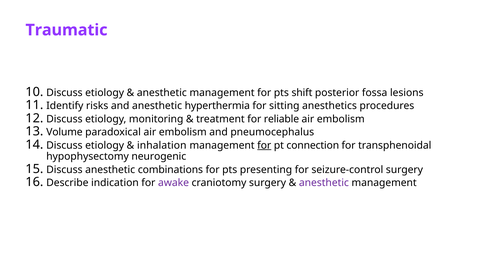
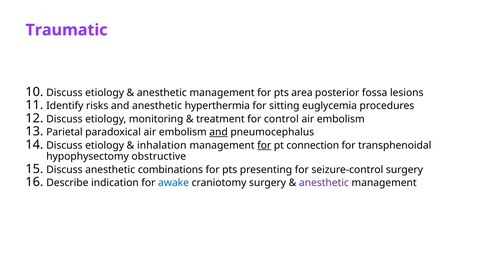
shift: shift -> area (302, 93)
anesthetics: anesthetics -> euglycemia (330, 106)
reliable: reliable -> control (281, 119)
Volume: Volume -> Parietal (64, 132)
and underline: none -> present (219, 132)
neurogenic: neurogenic -> obstructive (159, 156)
awake colour: purple -> blue (174, 183)
